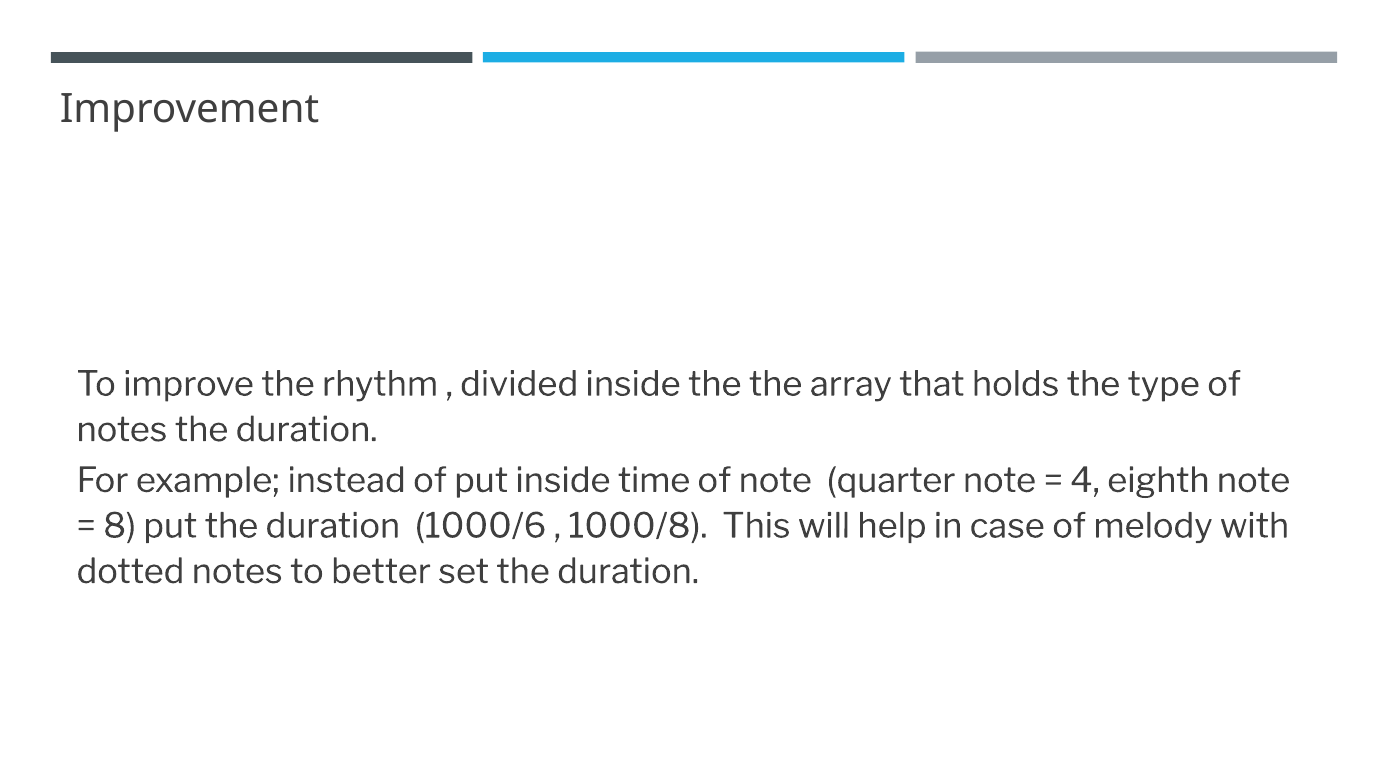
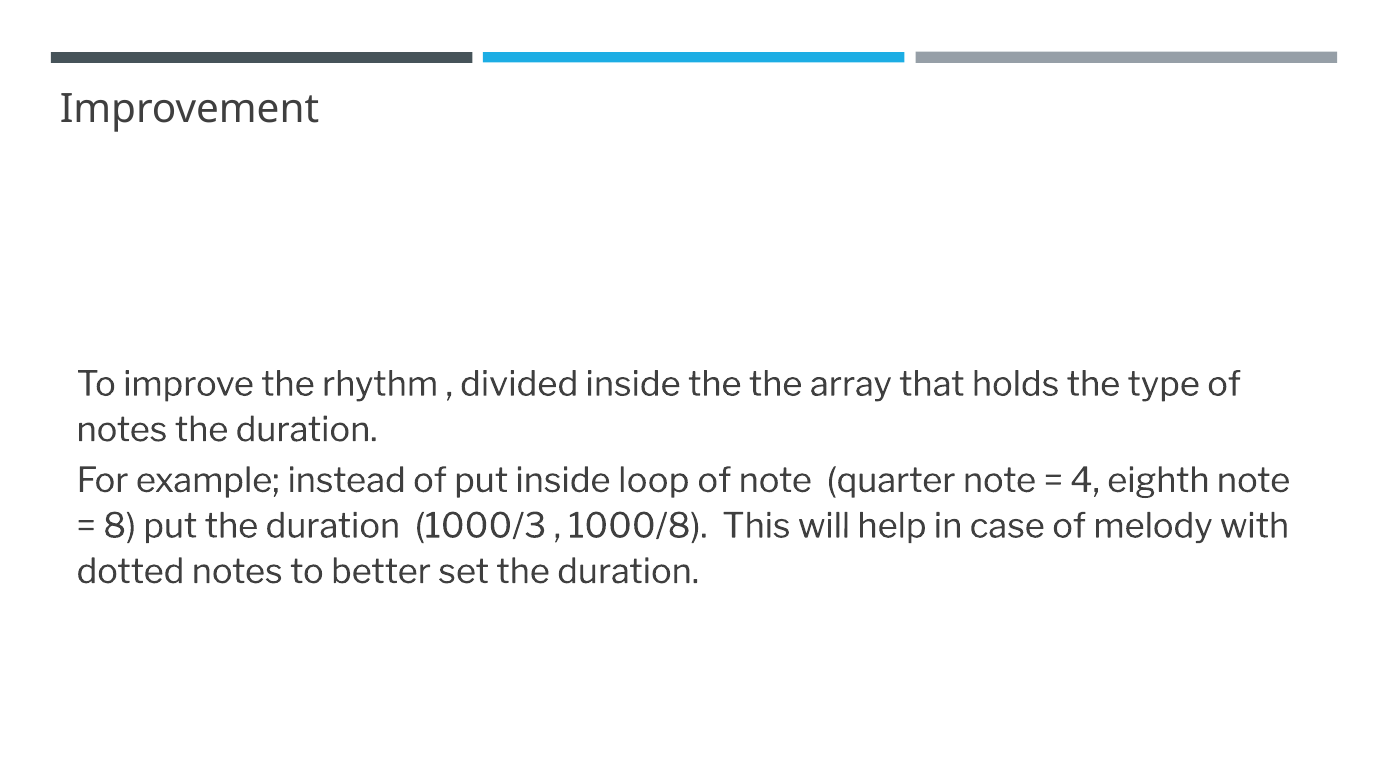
time: time -> loop (654, 480)
1000/6: 1000/6 -> 1000/3 (481, 526)
